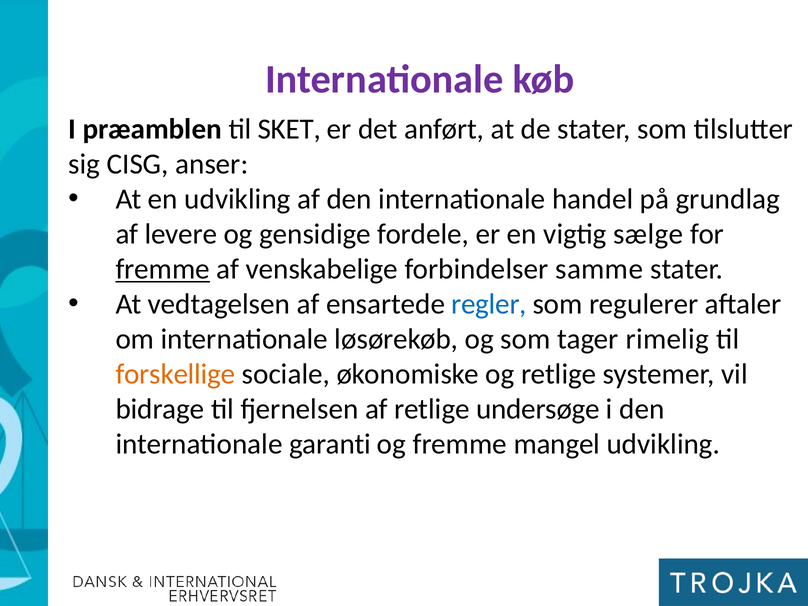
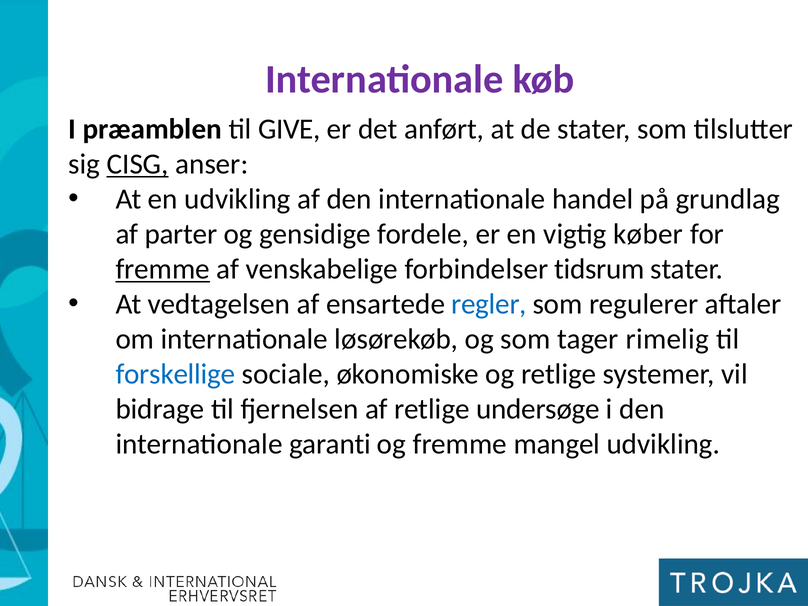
SKET: SKET -> GIVE (289, 129)
CISG underline: none -> present (138, 164)
levere: levere -> parter (181, 234)
sælge: sælge -> køber (648, 234)
samme: samme -> tidsrum (600, 269)
forskellige colour: orange -> blue (175, 374)
